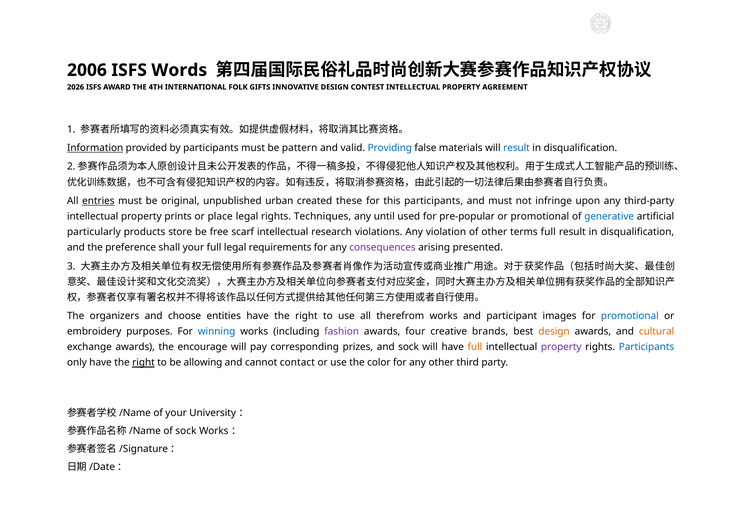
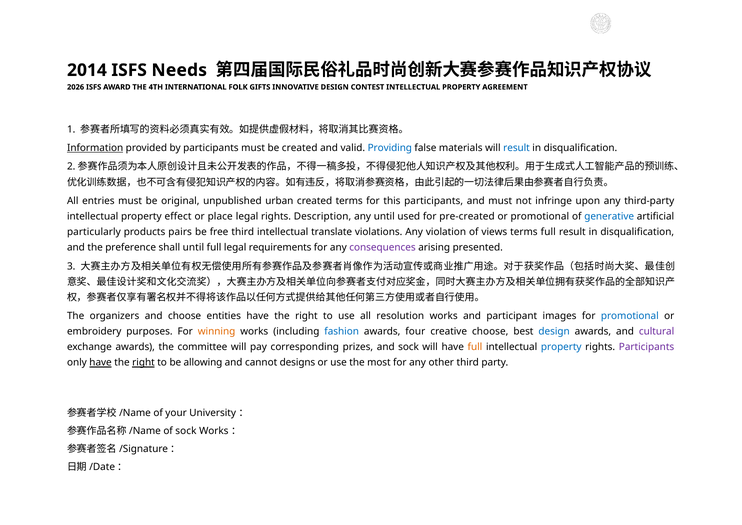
2006: 2006 -> 2014 (87, 70)
Words: Words -> Needs (179, 70)
be pattern: pattern -> created (300, 148)
entries underline: present -> none (98, 201)
created these: these -> terms (349, 201)
prints: prints -> effect (178, 216)
Techniques: Techniques -> Description (323, 216)
pre-popular: pre-popular -> pre-created (467, 216)
store: store -> pairs (180, 232)
free scarf: scarf -> third (243, 232)
research: research -> translate (332, 232)
of other: other -> views (494, 232)
shall your: your -> until (193, 247)
therefrom: therefrom -> resolution (400, 316)
winning colour: blue -> orange (217, 331)
fashion colour: purple -> blue (342, 331)
creative brands: brands -> choose (490, 331)
design colour: orange -> blue (554, 331)
cultural colour: orange -> purple (657, 331)
encourage: encourage -> committee (202, 347)
property colour: purple -> blue (561, 347)
Participants colour: blue -> purple (647, 347)
have underline: none -> present (101, 363)
contact: contact -> designs (297, 363)
color: color -> most (379, 363)
